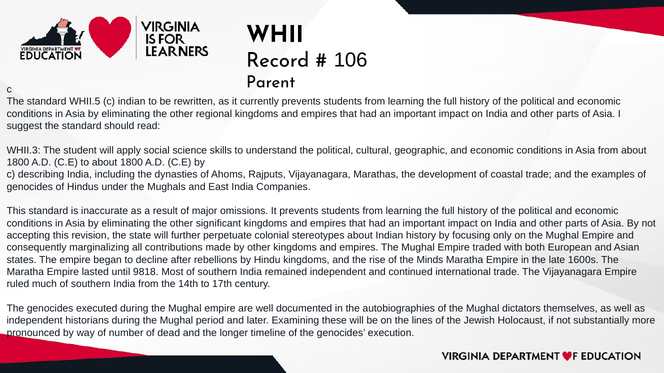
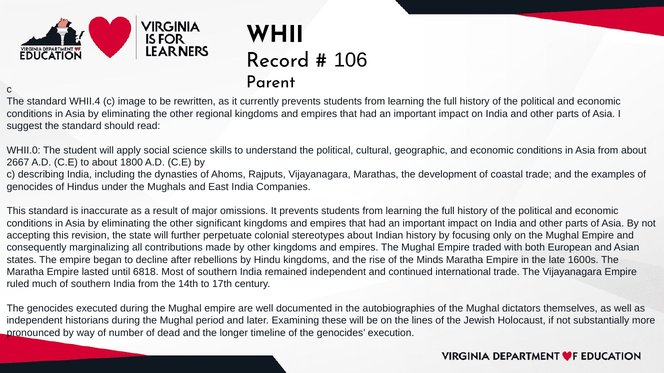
WHII.5: WHII.5 -> WHII.4 (85, 102)
c indian: indian -> image (132, 102)
WHII.3: WHII.3 -> WHII.0 (24, 150)
1800: 1800 -> 2667 (18, 163)
9818: 9818 -> 6818 (146, 272)
